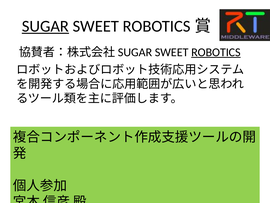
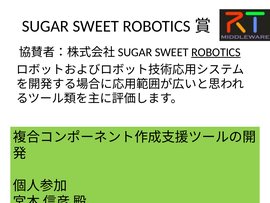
SUGAR underline: present -> none (45, 26)
